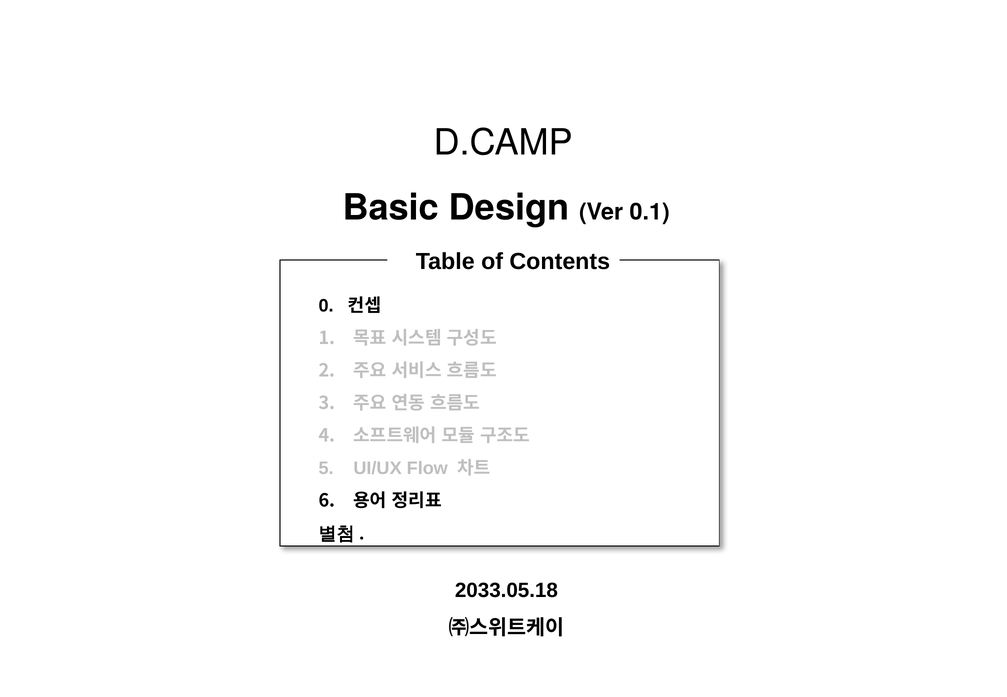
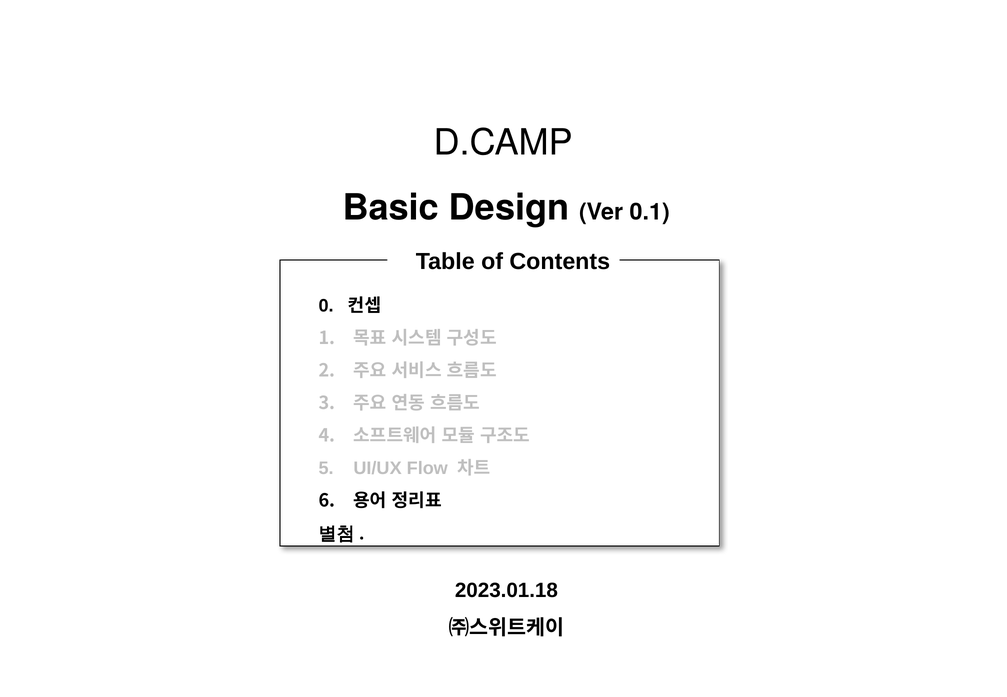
2033.05.18: 2033.05.18 -> 2023.01.18 (506, 591)
